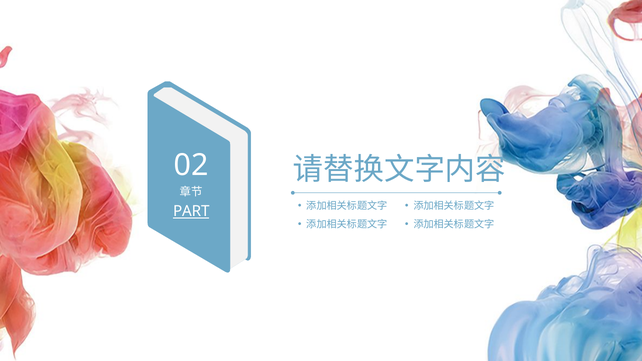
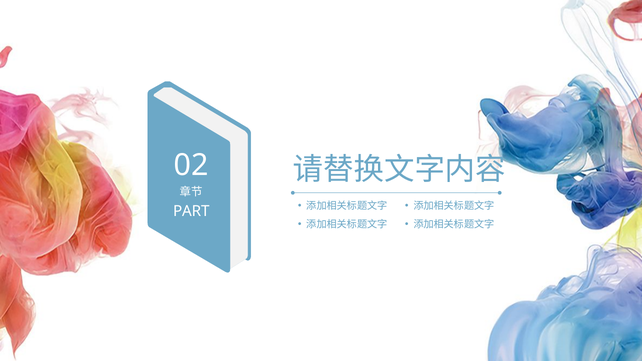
PART underline: present -> none (191, 212)
